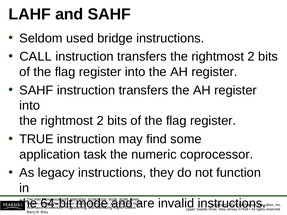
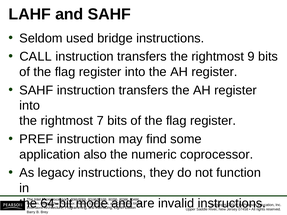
transfers the rightmost 2: 2 -> 9 (251, 57)
2: 2 -> 7 (100, 121)
TRUE: TRUE -> PREF (36, 139)
task: task -> also (95, 155)
